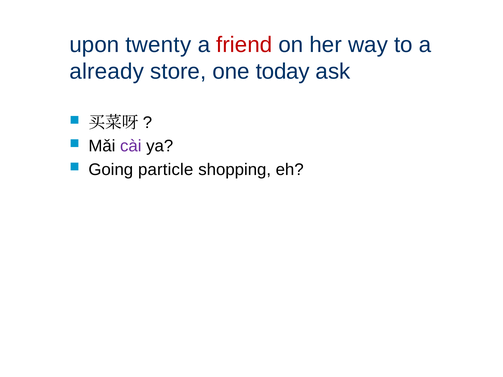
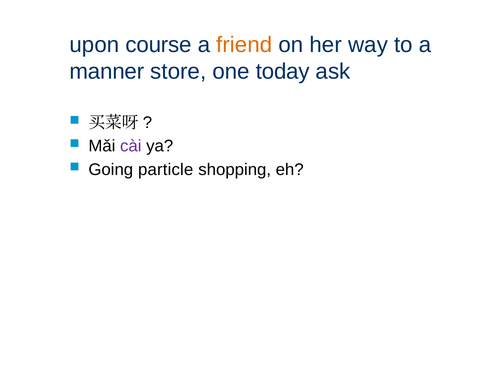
twenty: twenty -> course (159, 45)
friend colour: red -> orange (244, 45)
already: already -> manner (107, 72)
